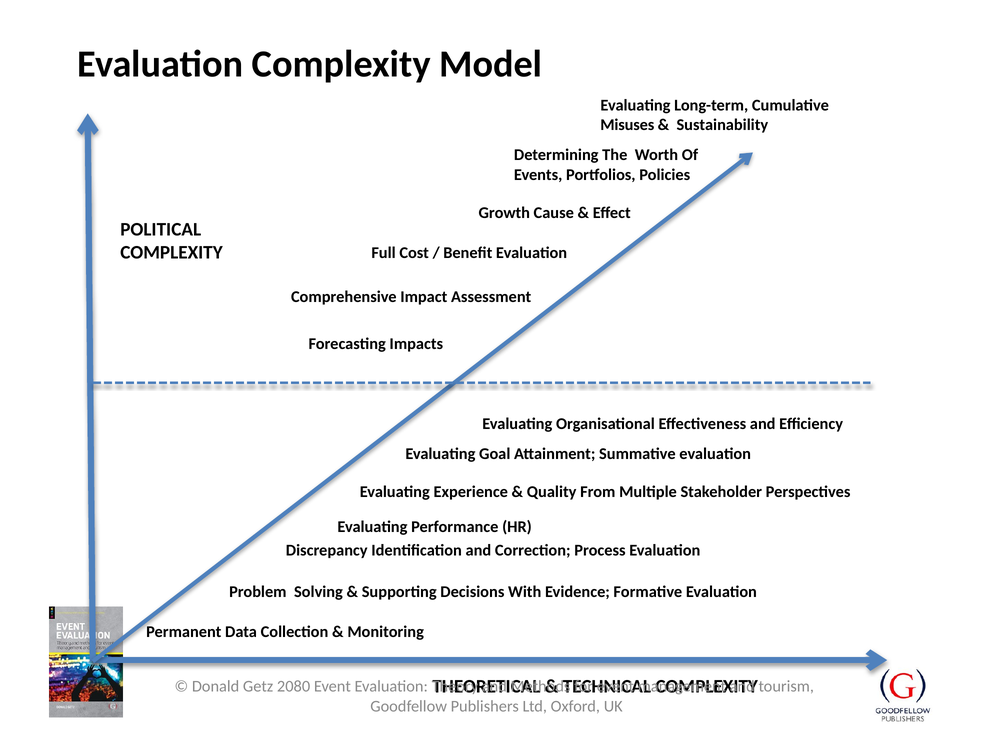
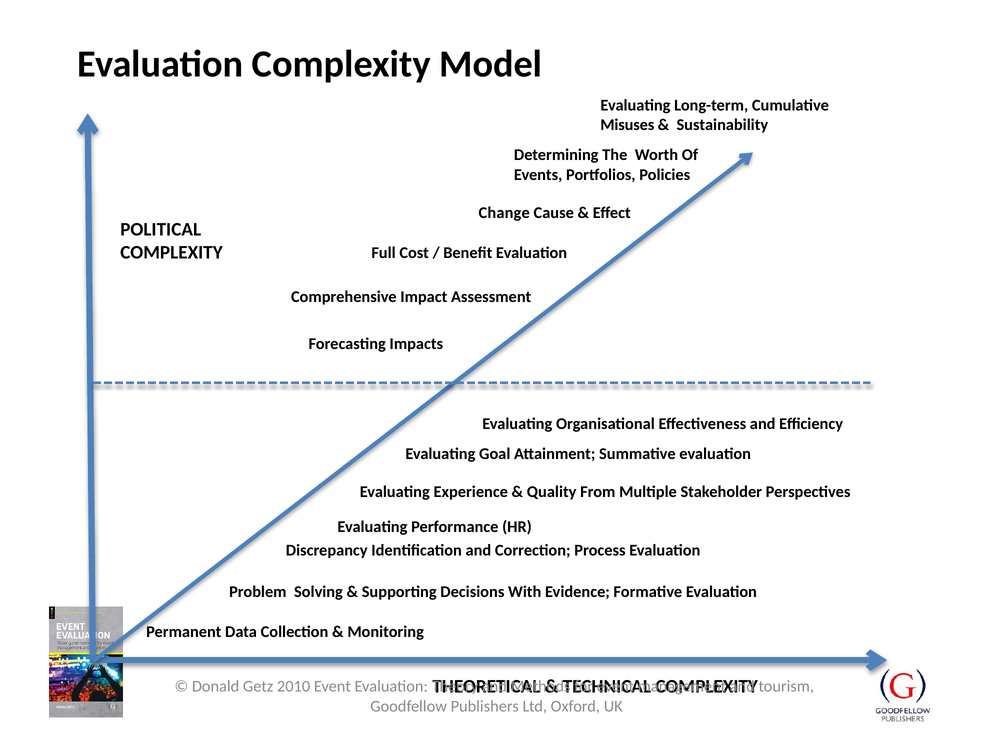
Growth: Growth -> Change (504, 213)
2080: 2080 -> 2010 (294, 686)
